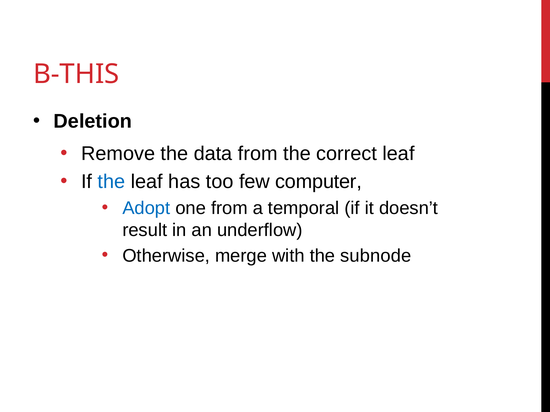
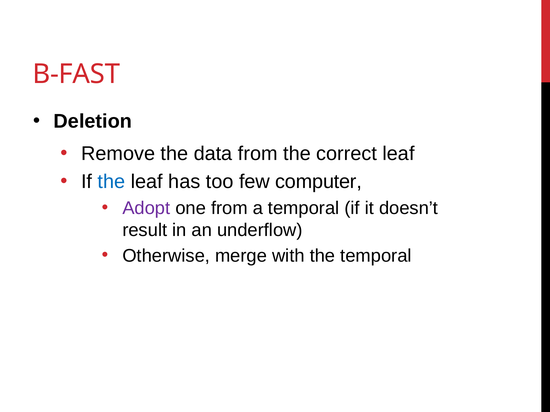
B-THIS: B-THIS -> B-FAST (76, 74)
Adopt colour: blue -> purple (146, 208)
the subnode: subnode -> temporal (376, 256)
